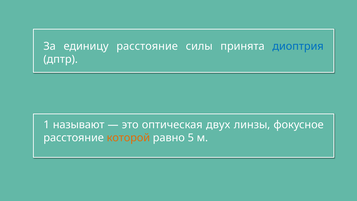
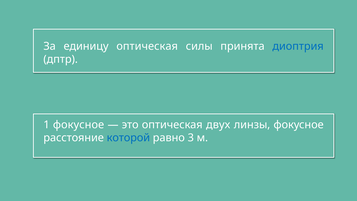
единицу расстояние: расстояние -> оптическая (147, 46)
1 называют: называют -> фокусное (79, 125)
которой colour: orange -> blue (128, 138)
5: 5 -> 3 (191, 138)
